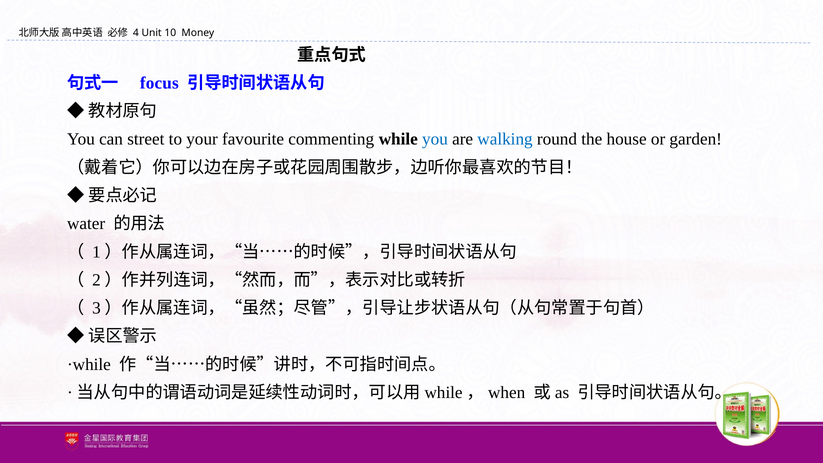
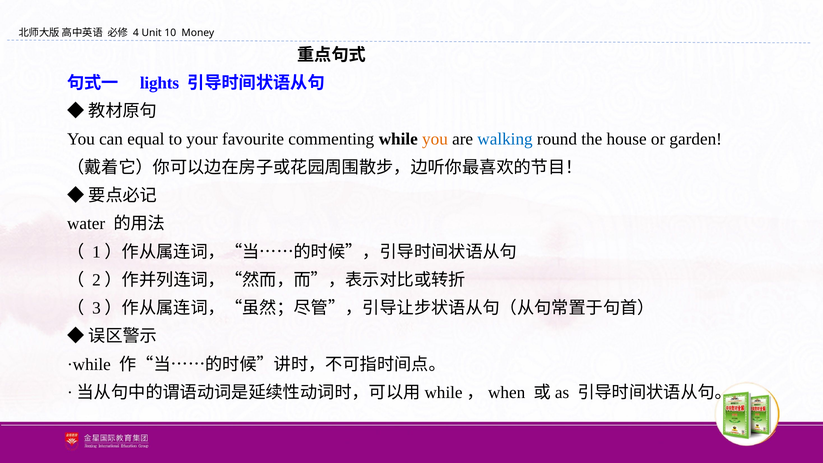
focus: focus -> lights (159, 83)
street: street -> equal (146, 139)
you colour: blue -> orange (435, 139)
